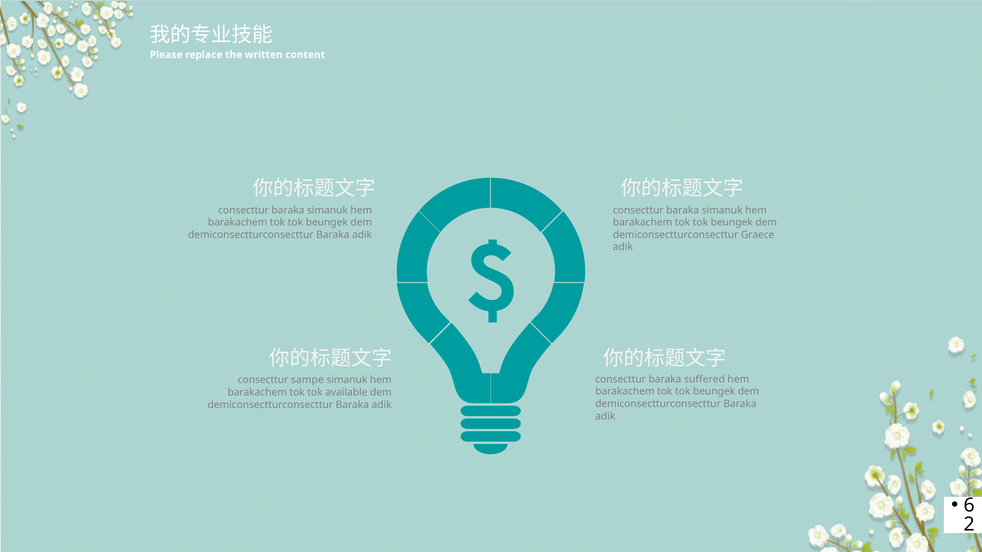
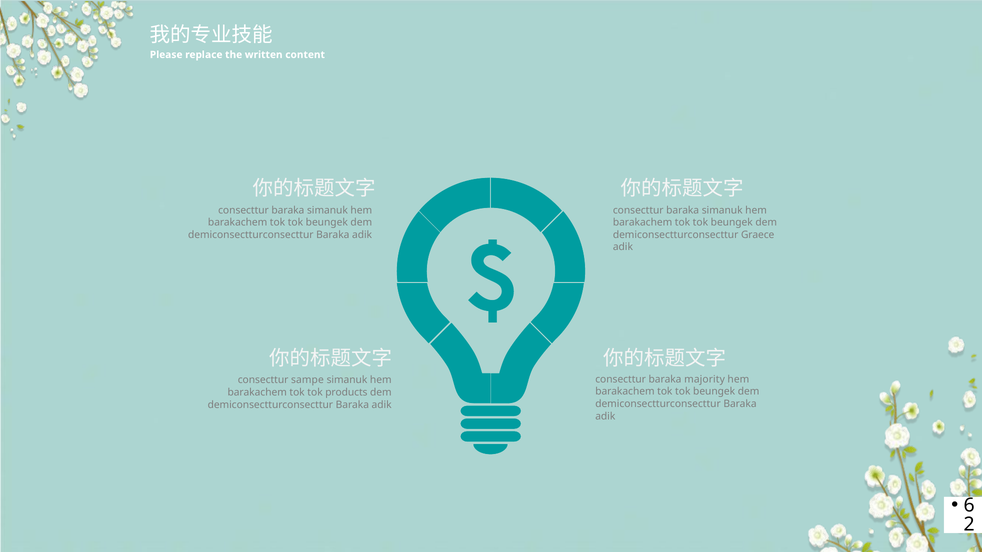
suffered: suffered -> majority (705, 380)
available: available -> products (346, 393)
